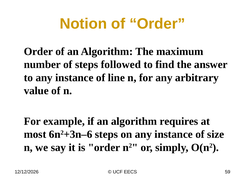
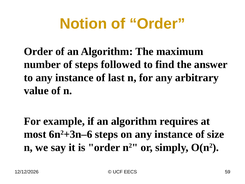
line: line -> last (116, 78)
